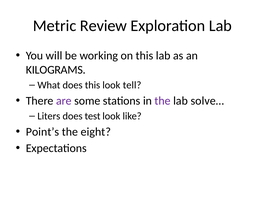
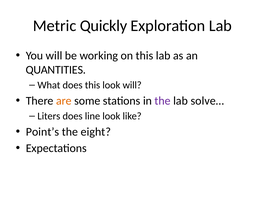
Review: Review -> Quickly (103, 26)
KILOGRAMS: KILOGRAMS -> QUANTITIES (56, 70)
look tell: tell -> will (132, 85)
are colour: purple -> orange (64, 101)
test: test -> line (92, 116)
